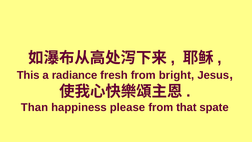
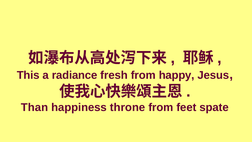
bright: bright -> happy (177, 75)
please: please -> throne (128, 107)
that: that -> feet (186, 107)
